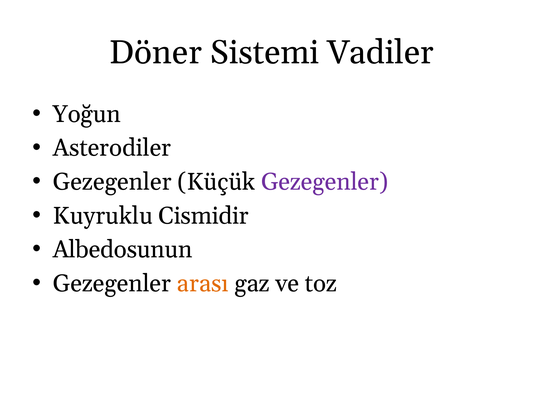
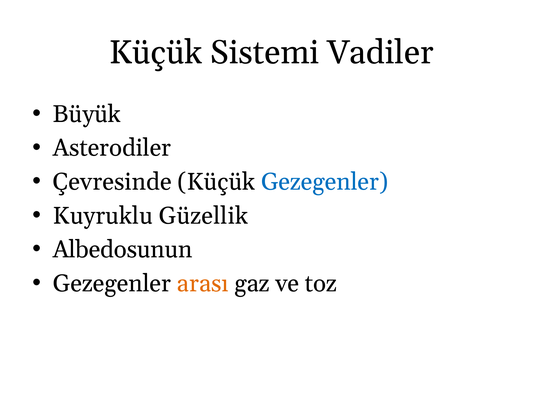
Döner: Döner -> Küçük (156, 53)
Yoğun: Yoğun -> Büyük (87, 114)
Gezegenler: Gezegenler -> Çevresinde (112, 182)
Gezegenler colour: purple -> blue (325, 182)
Cismidir: Cismidir -> Güzellik (203, 215)
